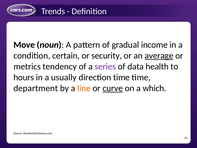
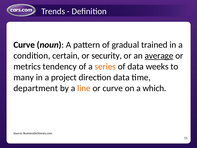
Move: Move -> Curve (24, 45)
income: income -> trained (154, 45)
series colour: purple -> orange (105, 66)
health: health -> weeks (157, 66)
hours: hours -> many (24, 77)
usually: usually -> project (64, 77)
direction time: time -> data (121, 77)
curve underline: present -> none (113, 88)
